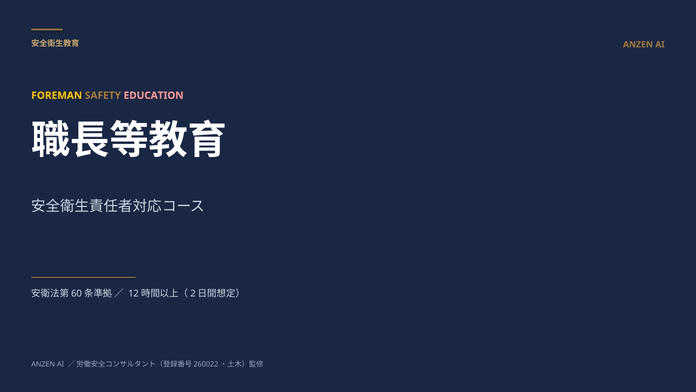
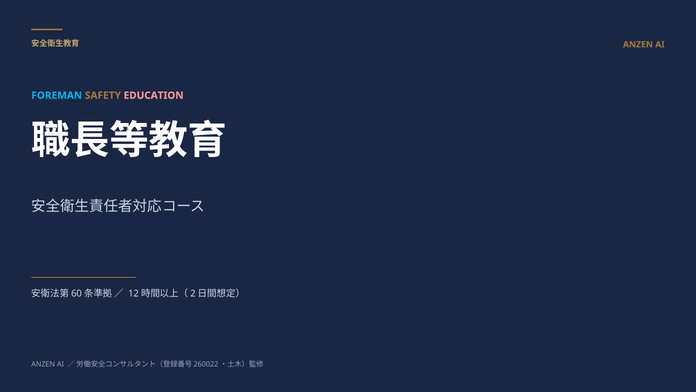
FOREMAN colour: yellow -> light blue (57, 95)
